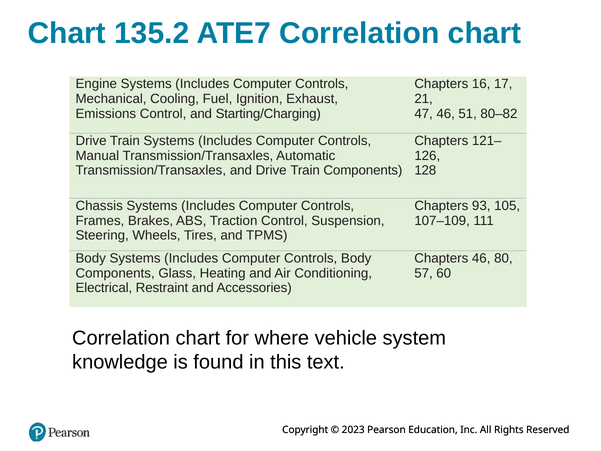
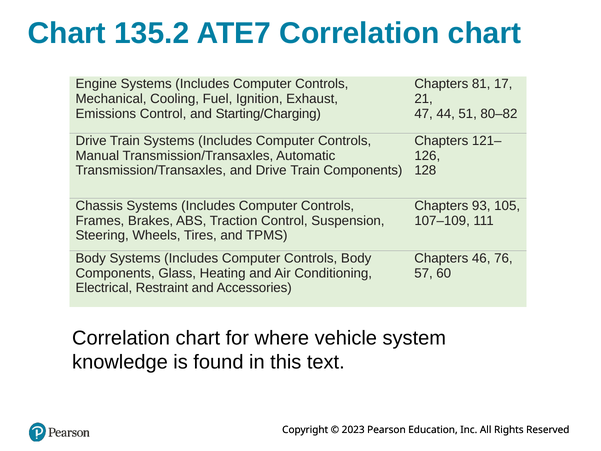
16: 16 -> 81 (481, 84)
47 46: 46 -> 44 (446, 114)
80: 80 -> 76 (503, 258)
